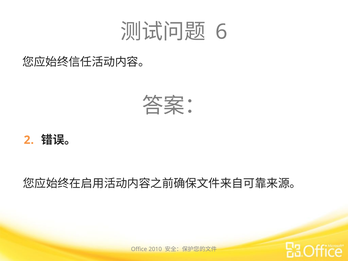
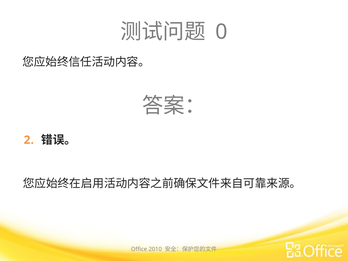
6: 6 -> 0 (222, 32)
